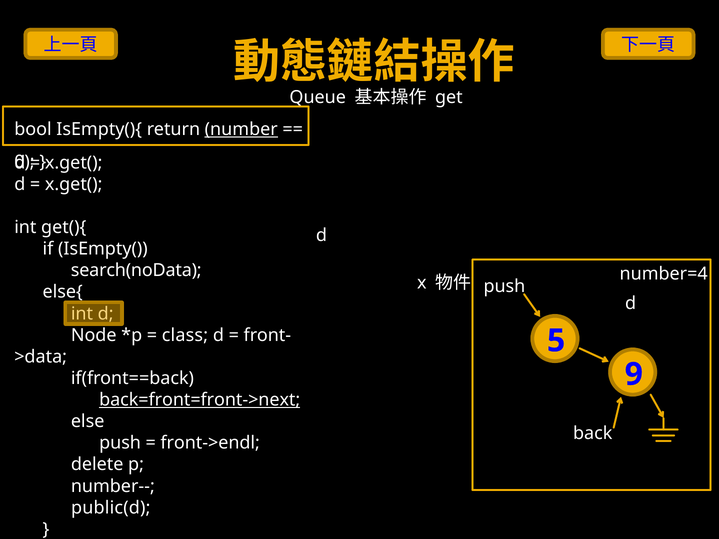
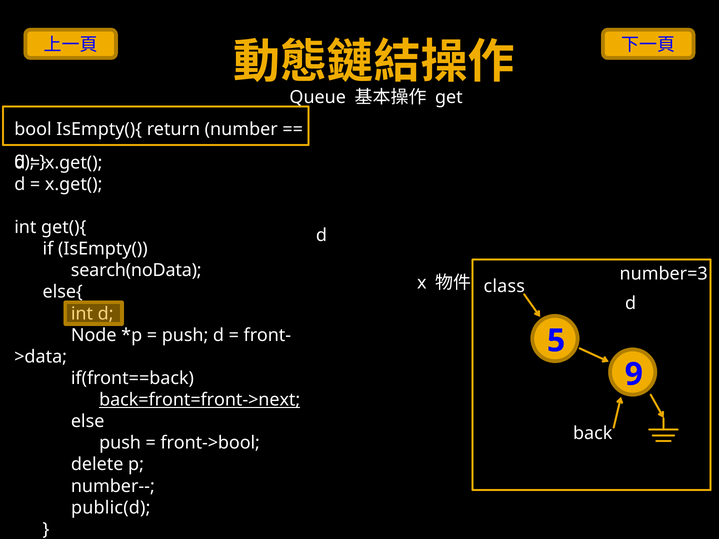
number underline: present -> none (241, 129)
number=4: number=4 -> number=3 (664, 274)
push: push -> class (504, 287)
class: class -> push (185, 335)
front->endl: front->endl -> front->bool (210, 443)
